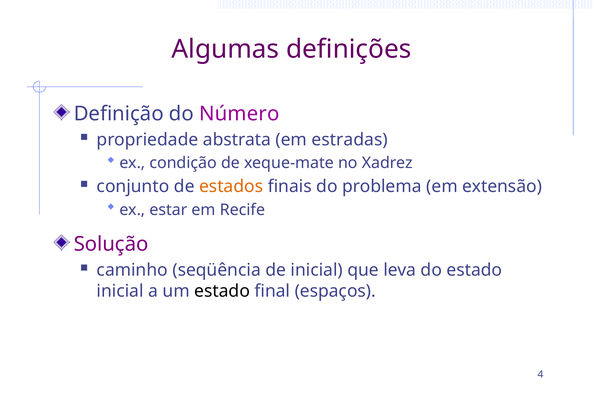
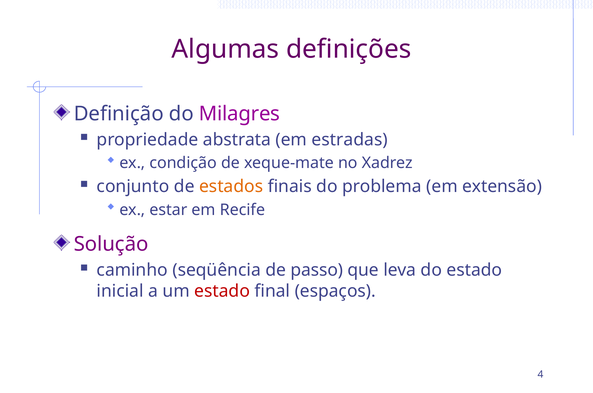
Número: Número -> Milagres (239, 114)
de inicial: inicial -> passo (317, 271)
estado colour: black -> red (222, 292)
